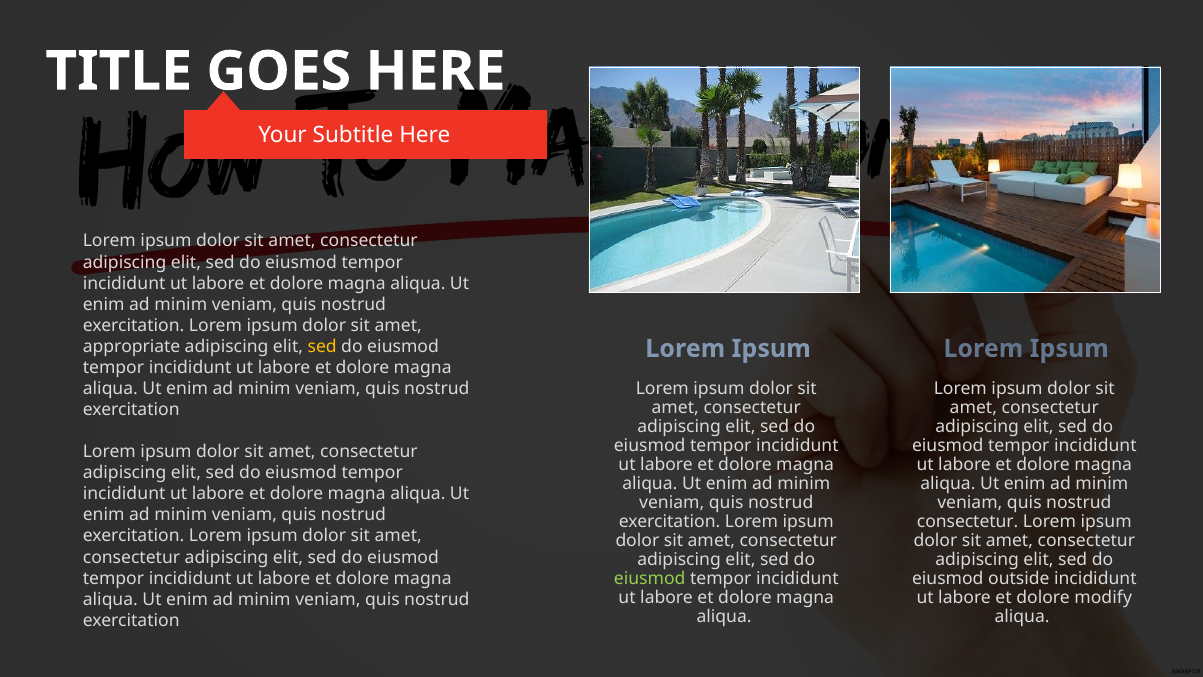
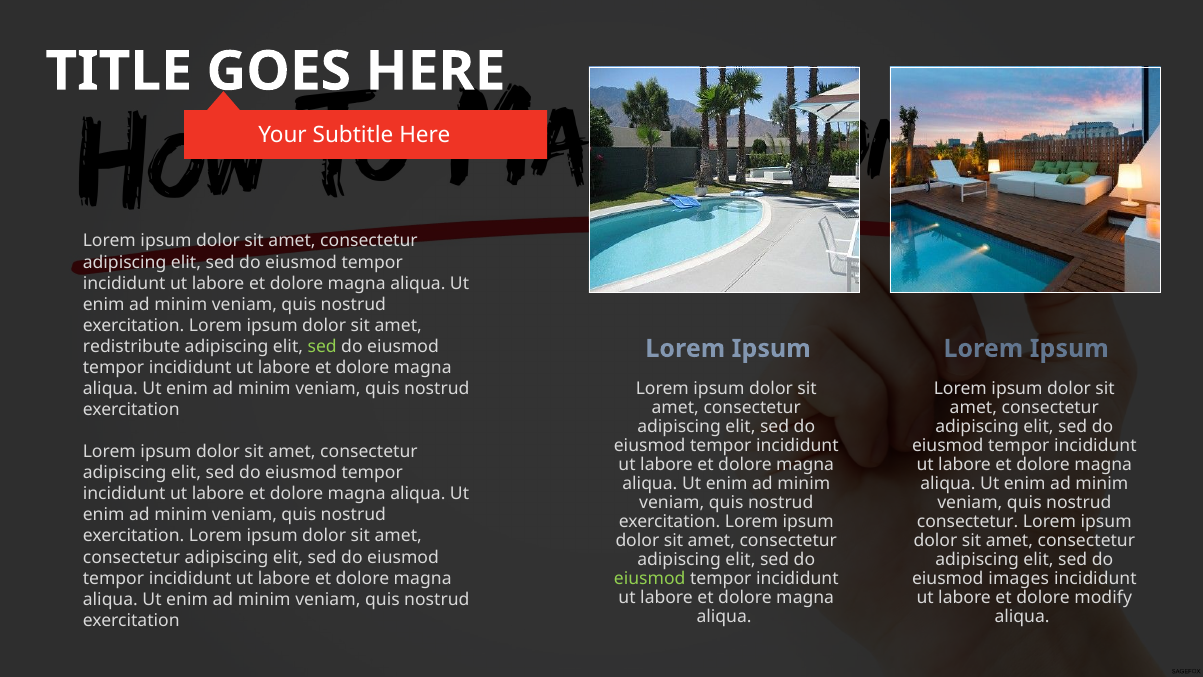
appropriate: appropriate -> redistribute (132, 346)
sed colour: yellow -> light green (322, 346)
outside: outside -> images (1019, 578)
